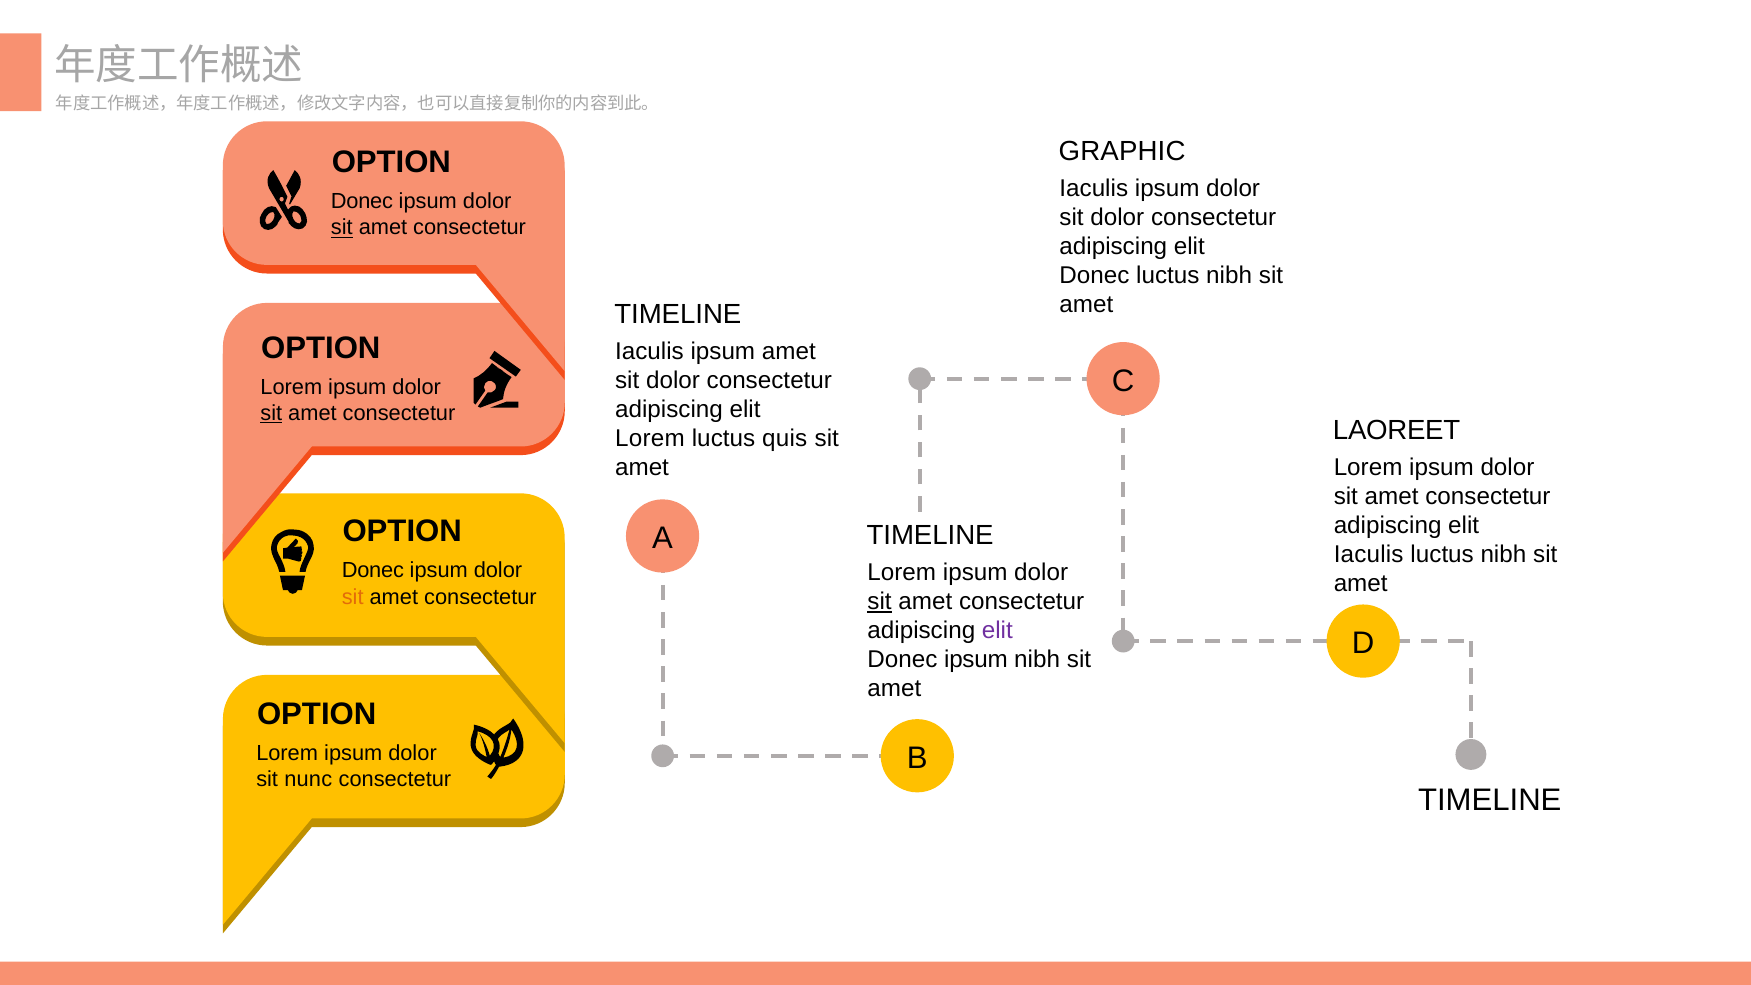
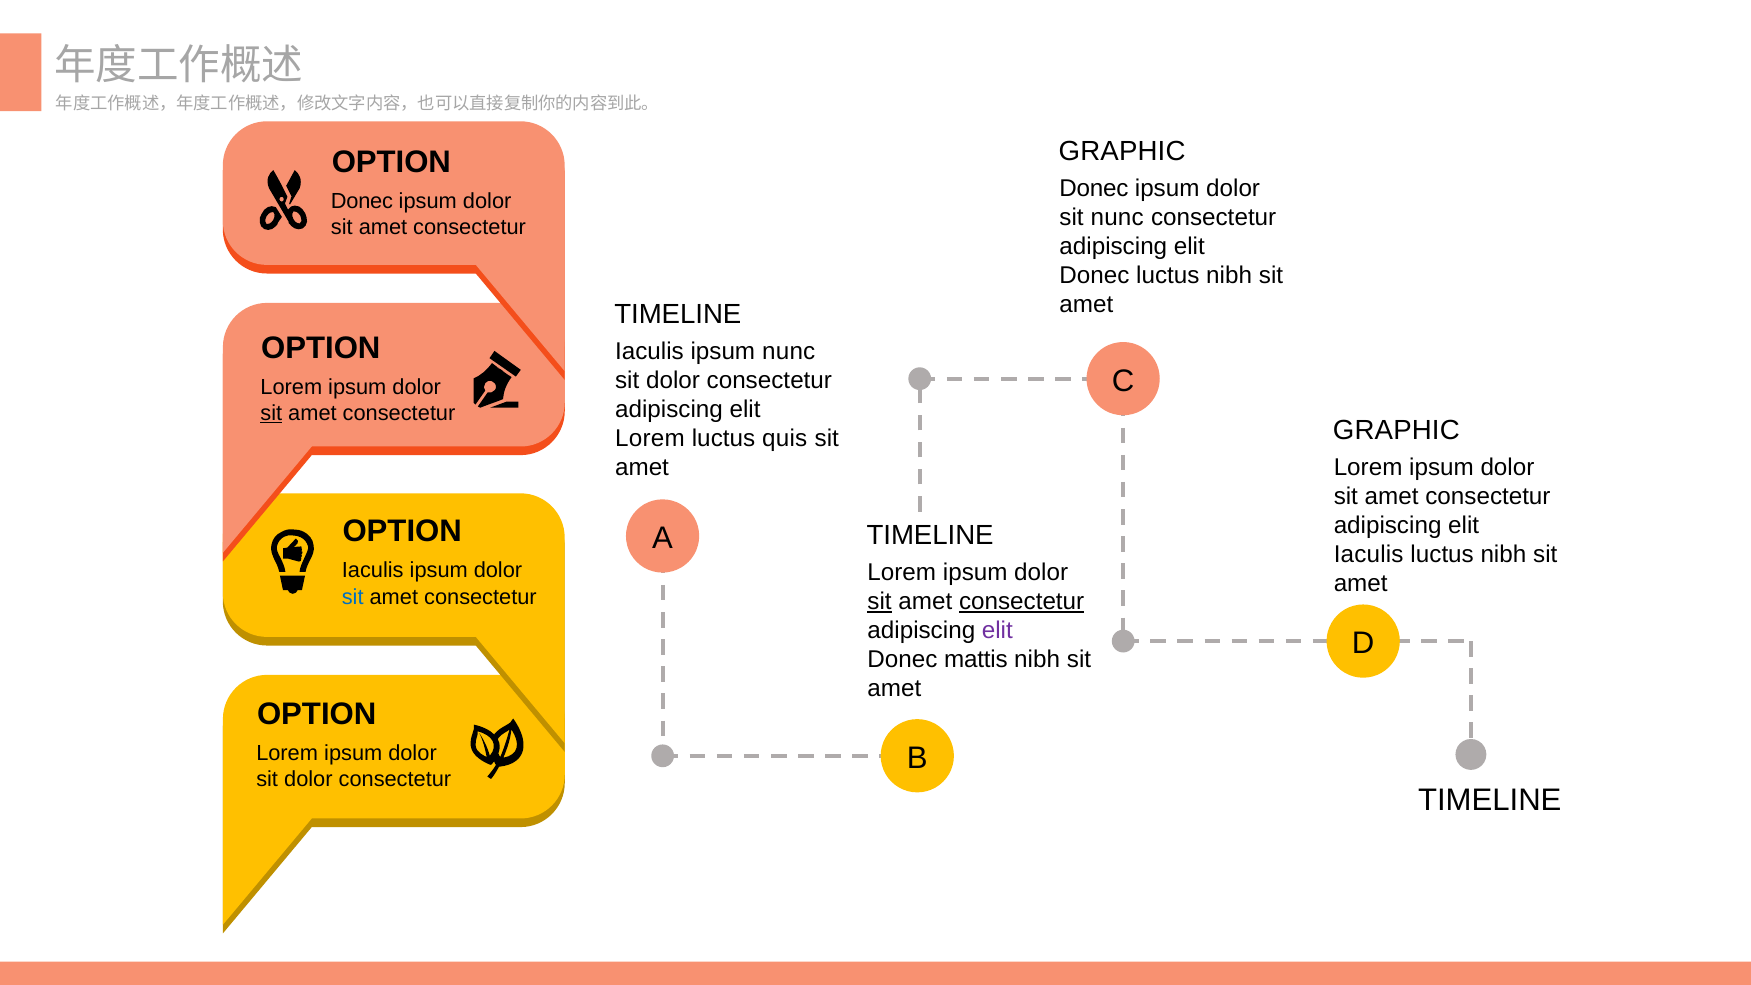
Iaculis: Iaculis -> Donec (1094, 188)
dolor: dolor -> nunc (1117, 217)
sit underline: present -> none (342, 228)
ipsum amet: amet -> nunc (789, 352)
LAOREET: LAOREET -> GRAPHIC (1396, 430)
Donec: Donec -> Iaculis (373, 571)
sit colour: orange -> blue (353, 597)
consectetur underline: none -> present (1022, 601)
ipsum: ipsum -> mattis (976, 660)
nunc: nunc -> dolor (308, 779)
